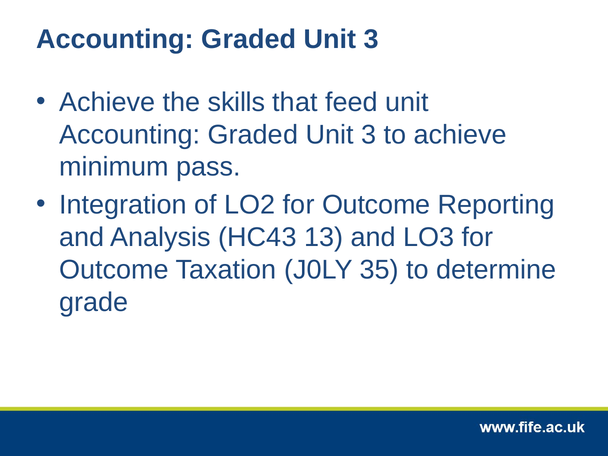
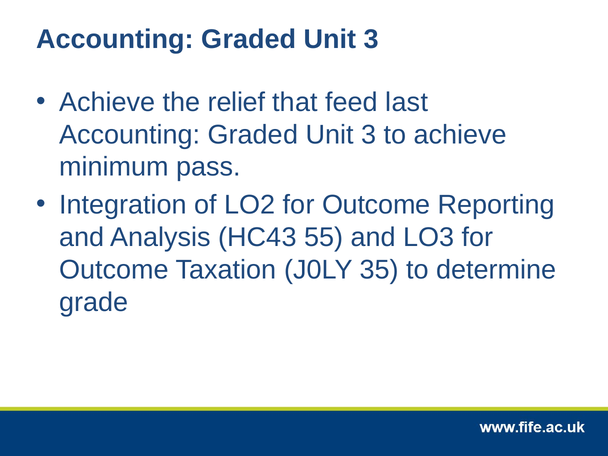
skills: skills -> relief (237, 102)
feed unit: unit -> last (407, 102)
13: 13 -> 55 (324, 237)
